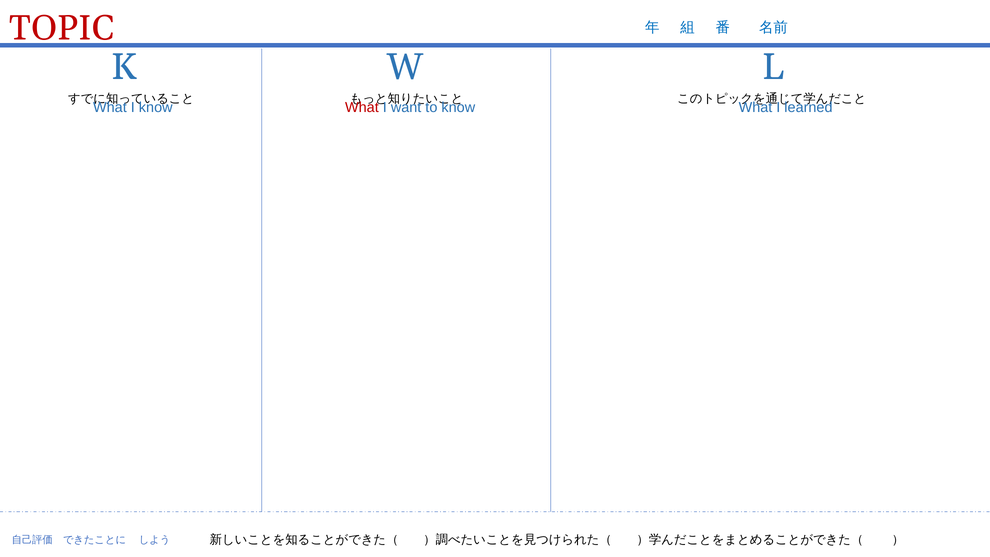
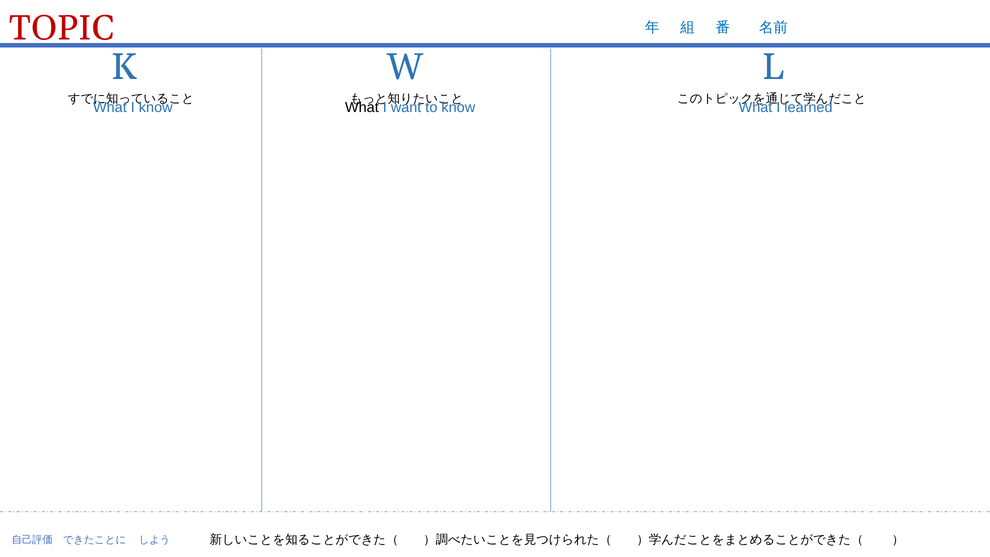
What colour: red -> black (362, 107)
